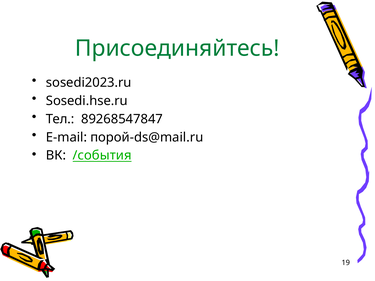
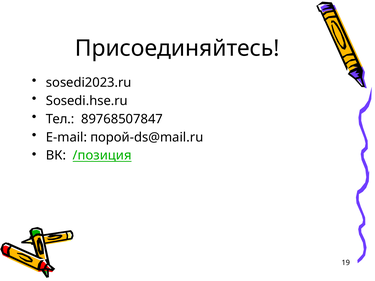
Присоединяйтесь colour: green -> black (177, 48)
89268547847: 89268547847 -> 89768507847 (122, 119)
/события: /события -> /позиция (102, 156)
